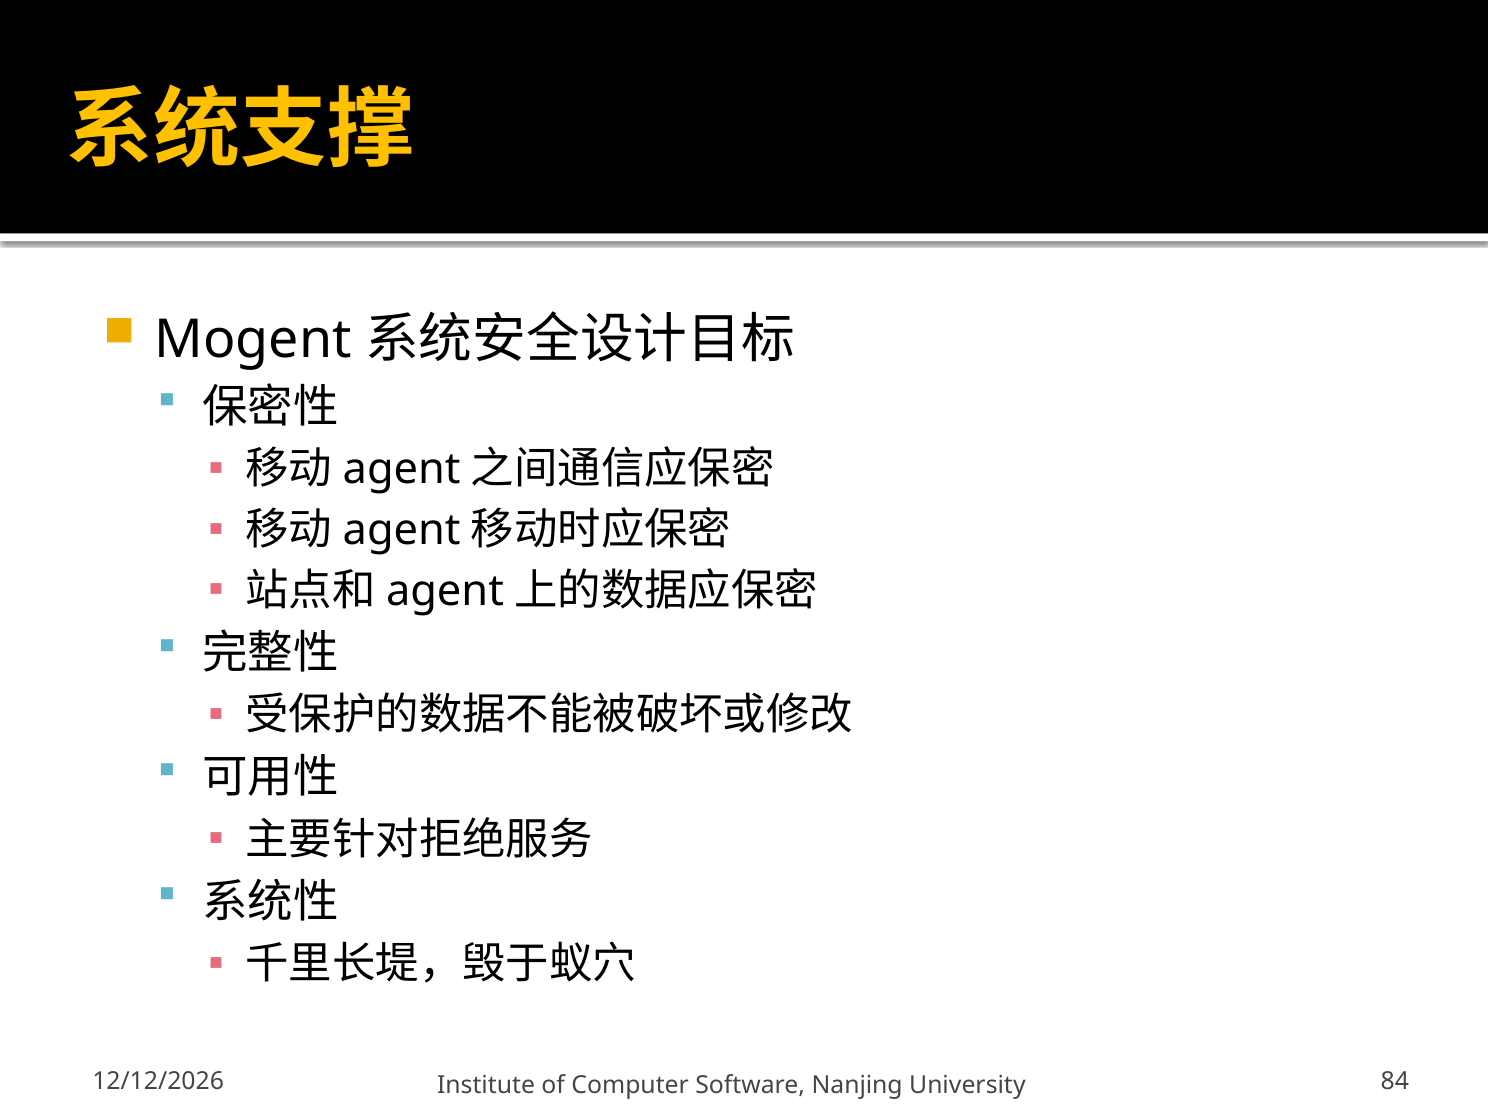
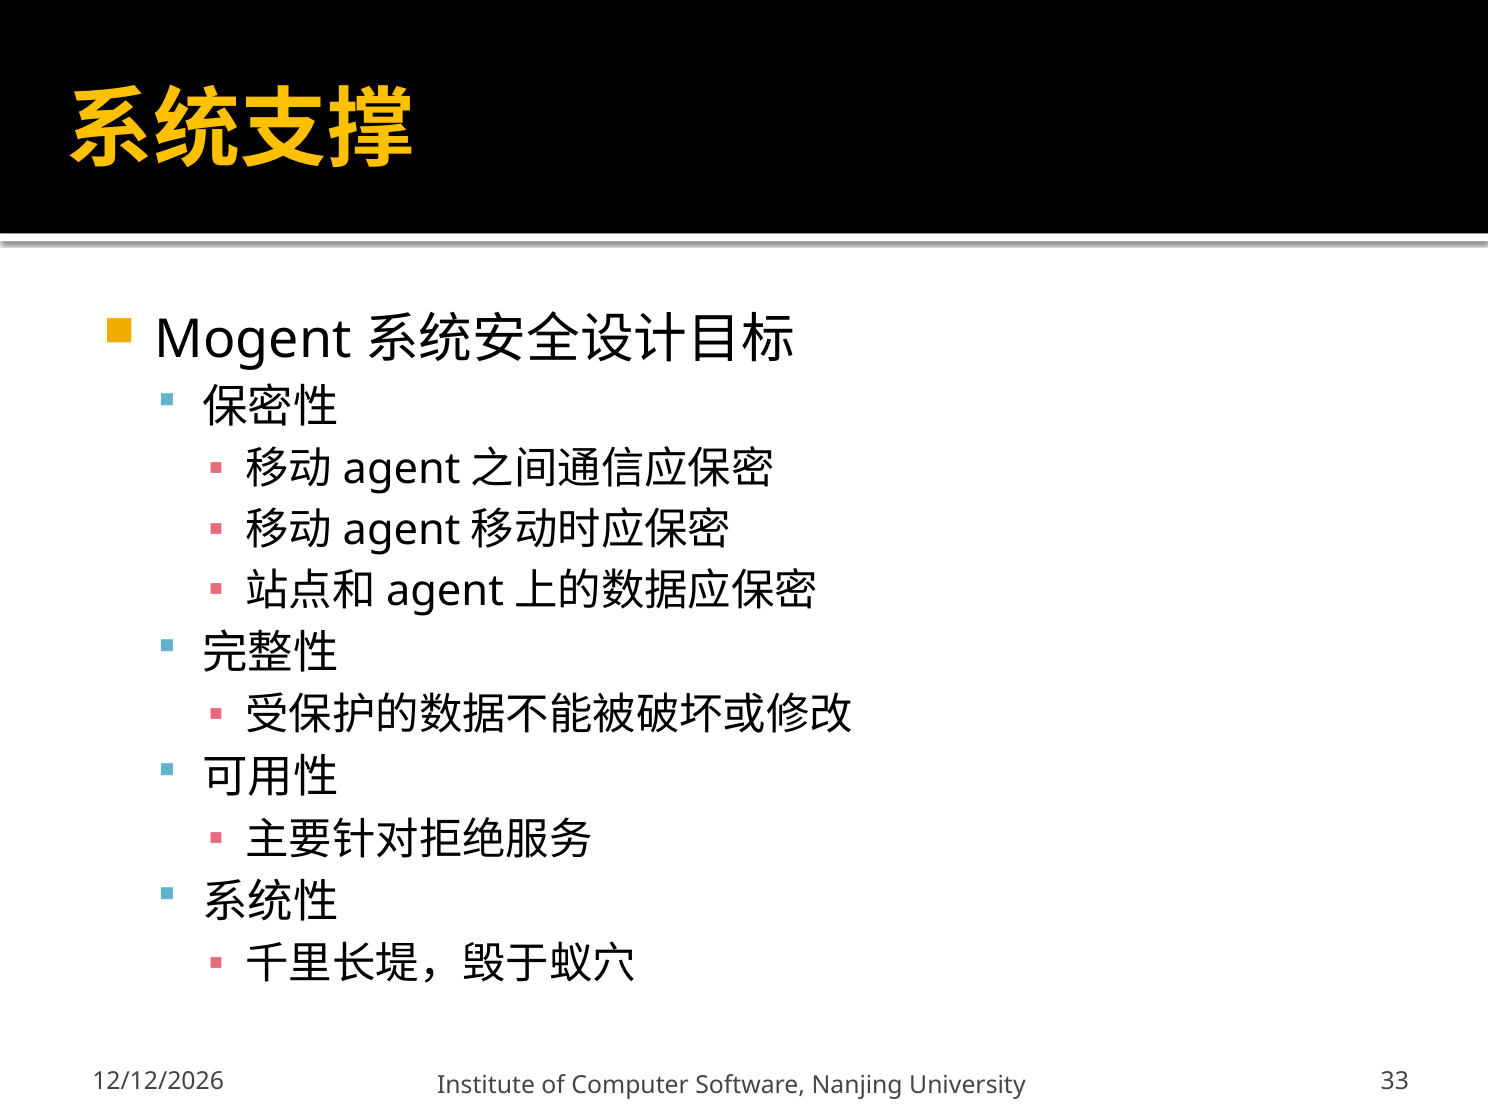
84: 84 -> 33 (1395, 1081)
